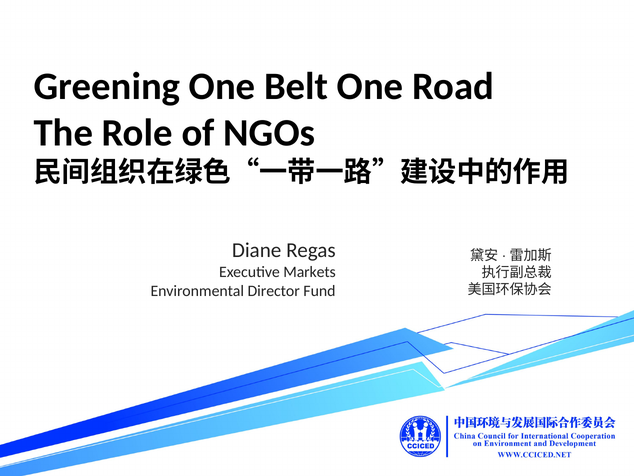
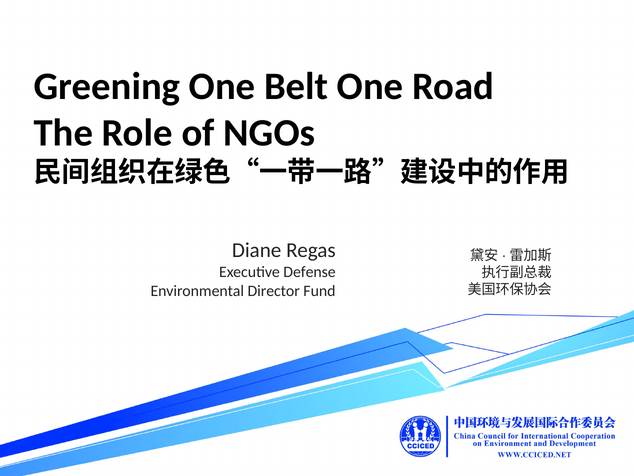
Markets: Markets -> Defense (310, 272)
